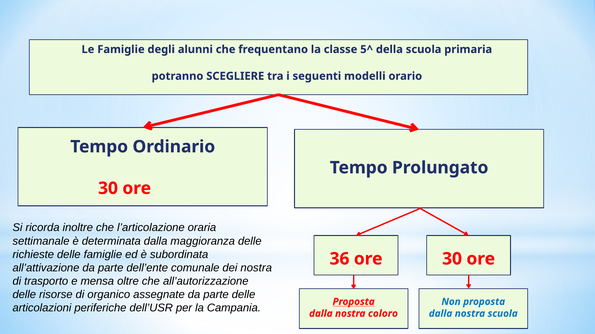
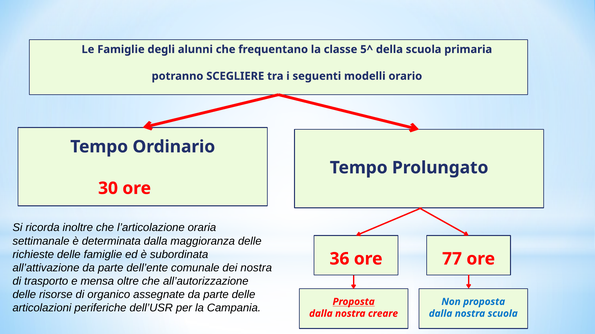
ore 30: 30 -> 77 (452, 259)
coloro: coloro -> creare (383, 314)
